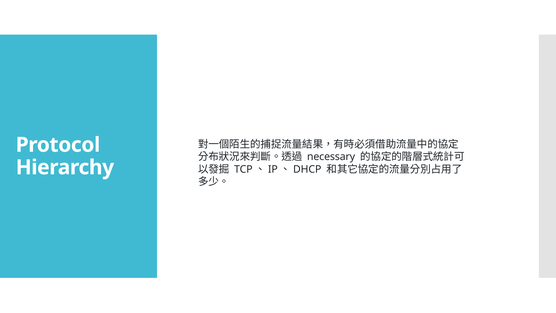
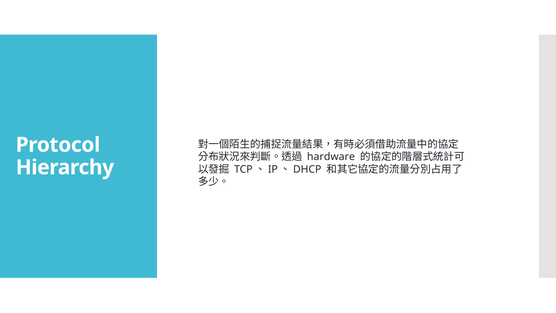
necessary: necessary -> hardware (331, 157)
